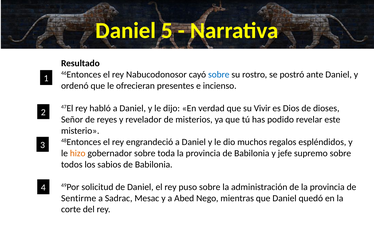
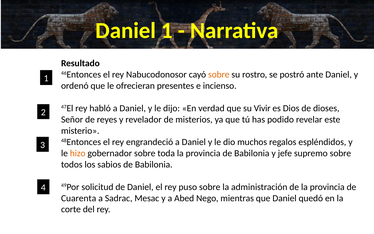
Daniel 5: 5 -> 1 (167, 30)
sobre colour: blue -> orange (219, 75)
Sentirme: Sentirme -> Cuarenta (79, 198)
